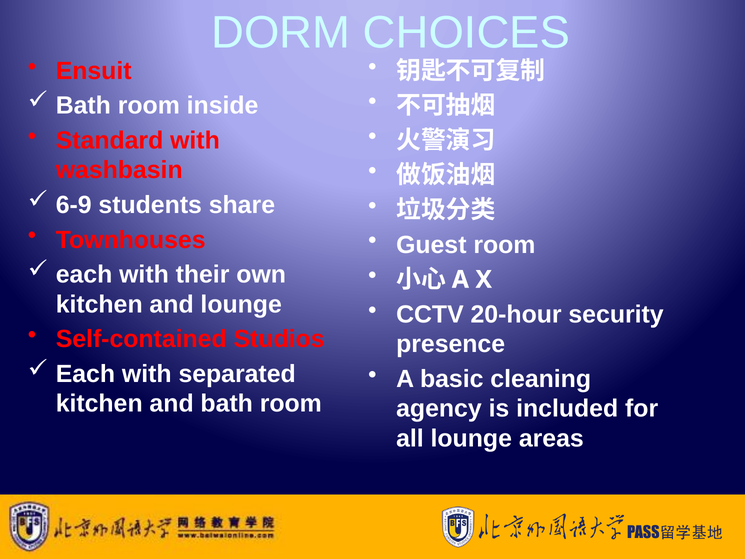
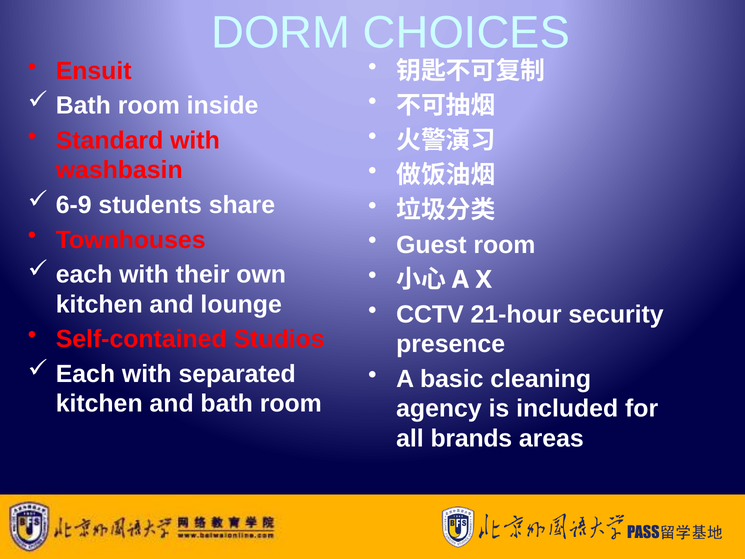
20-hour: 20-hour -> 21-hour (516, 314)
all lounge: lounge -> brands (471, 438)
